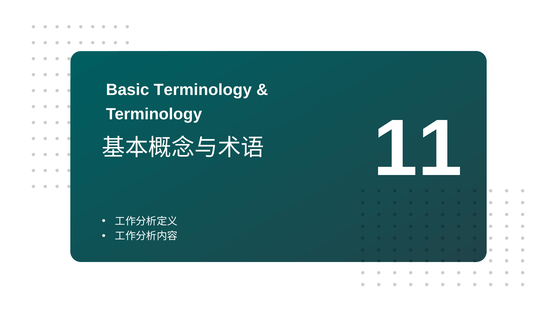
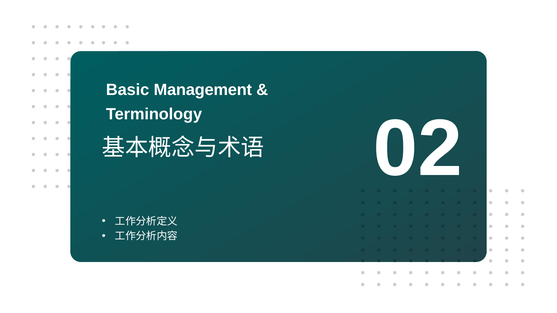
Basic Terminology: Terminology -> Management (203, 90)
11: 11 -> 02 (418, 149)
